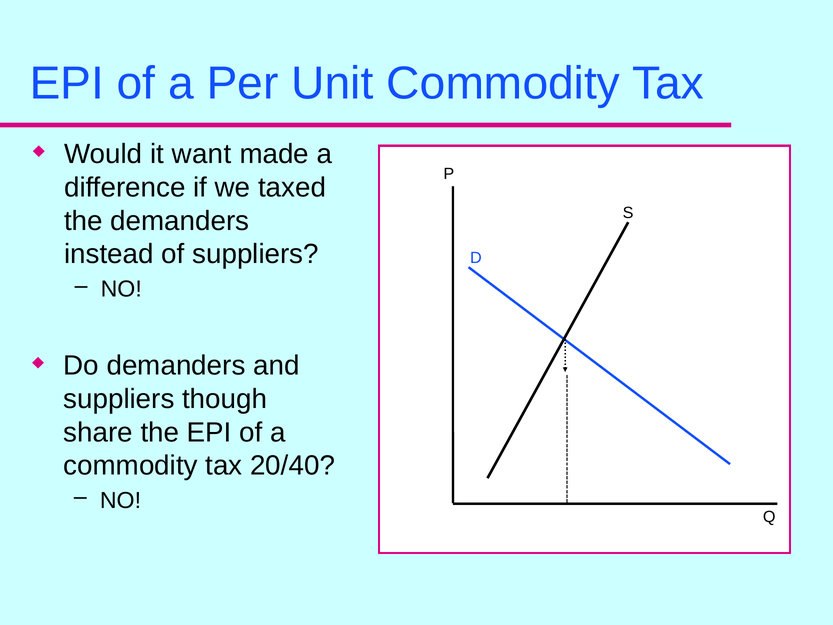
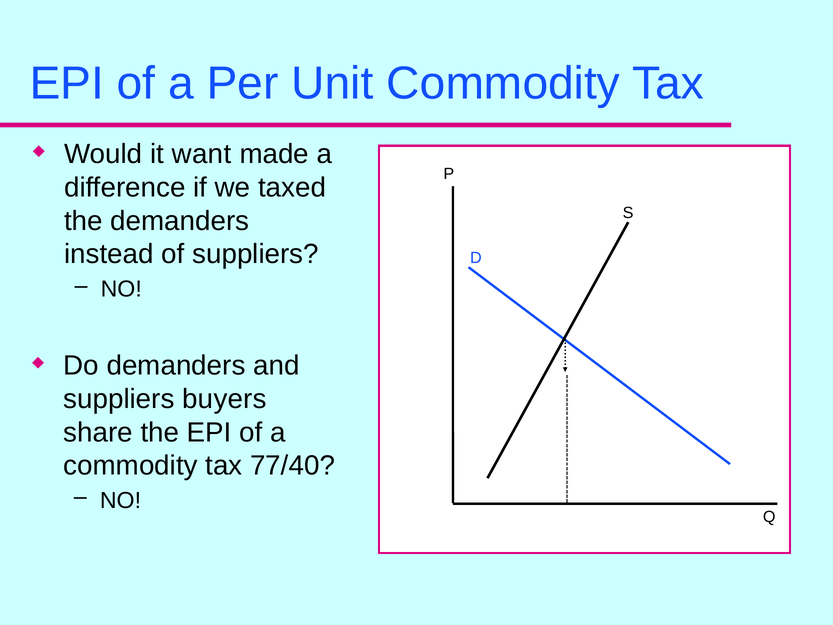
though: though -> buyers (225, 399)
20/40: 20/40 -> 77/40 (292, 465)
